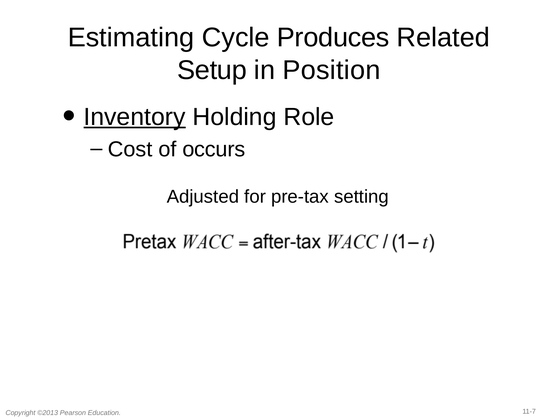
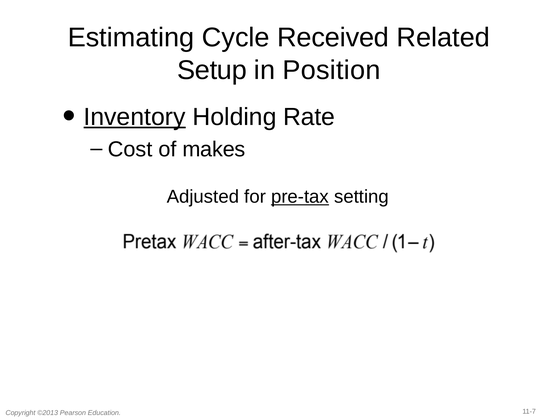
Produces: Produces -> Received (333, 38)
Role: Role -> Rate (309, 117)
occurs: occurs -> makes (214, 149)
pre-tax underline: none -> present (300, 197)
